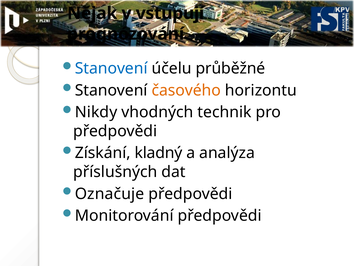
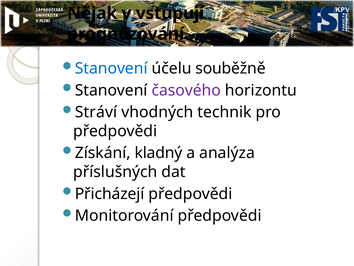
průběžné: průběžné -> souběžně (231, 68)
časového colour: orange -> purple (186, 90)
Nikdy: Nikdy -> Stráví (96, 112)
Označuje: Označuje -> Přicházejí (110, 193)
